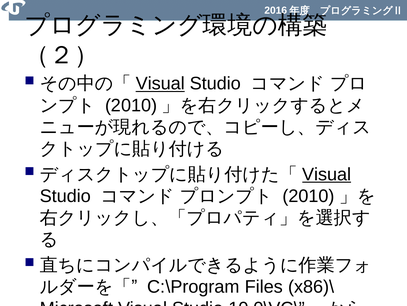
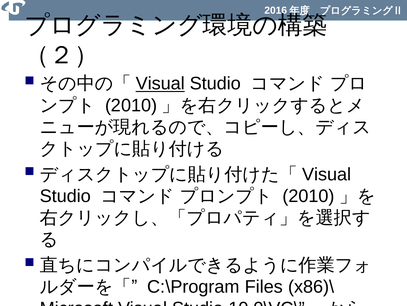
Visual underline: present -> none (327, 174)
